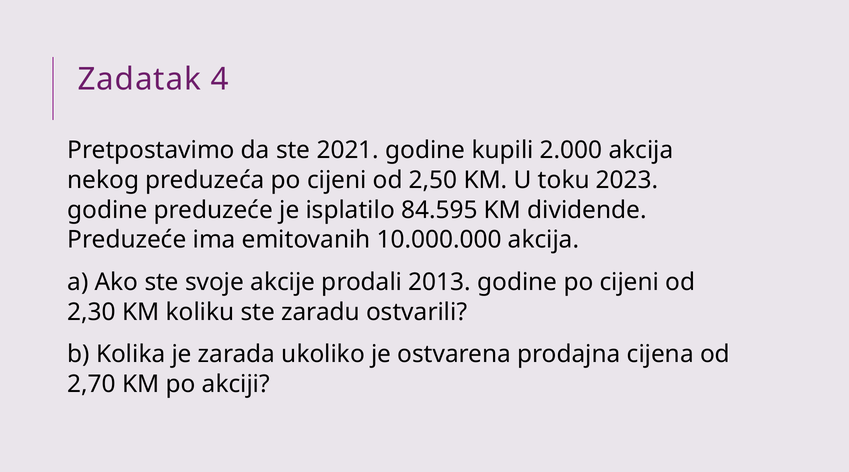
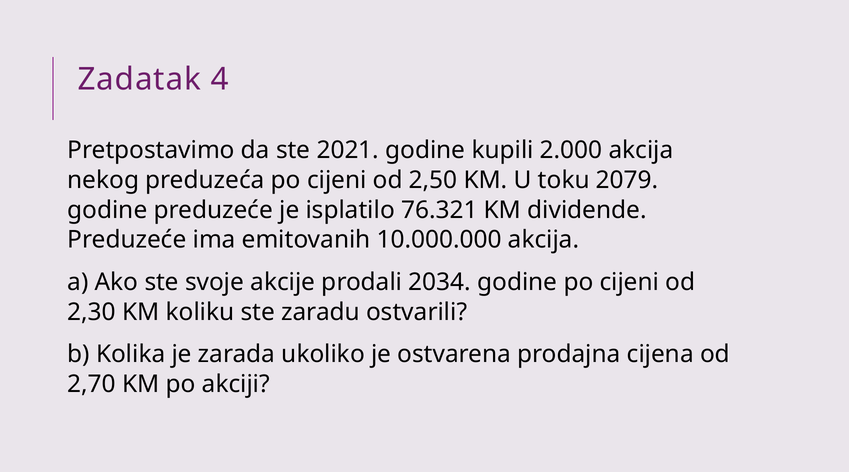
2023: 2023 -> 2079 (627, 180)
84.595: 84.595 -> 76.321 (439, 210)
2013: 2013 -> 2034 (440, 282)
